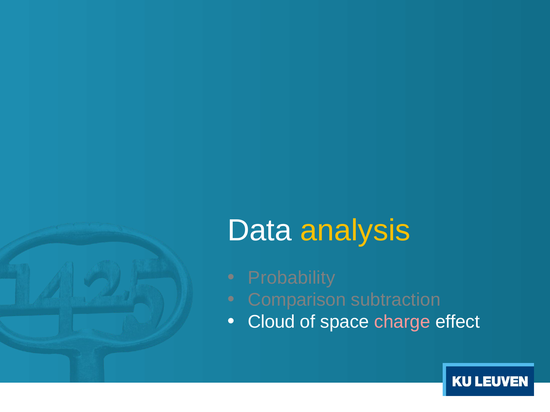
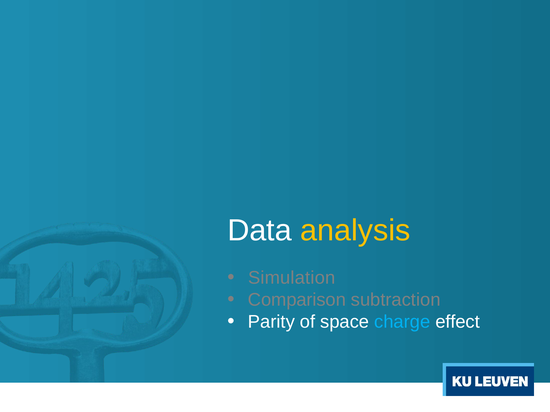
Probability: Probability -> Simulation (292, 278)
Cloud: Cloud -> Parity (271, 322)
charge colour: pink -> light blue (402, 322)
